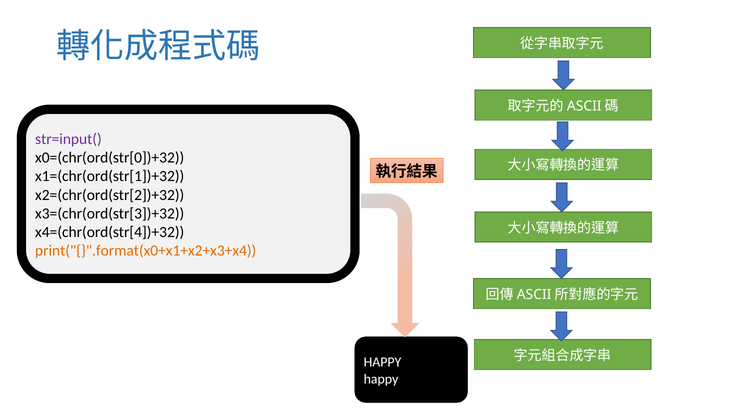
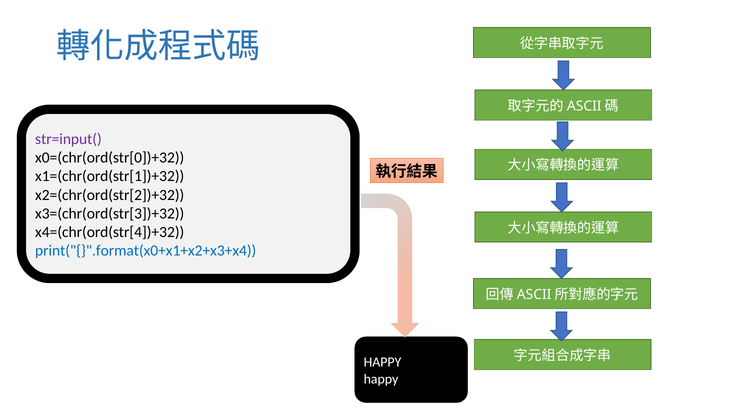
print("{}".format(x0+x1+x2+x3+x4 colour: orange -> blue (146, 250)
